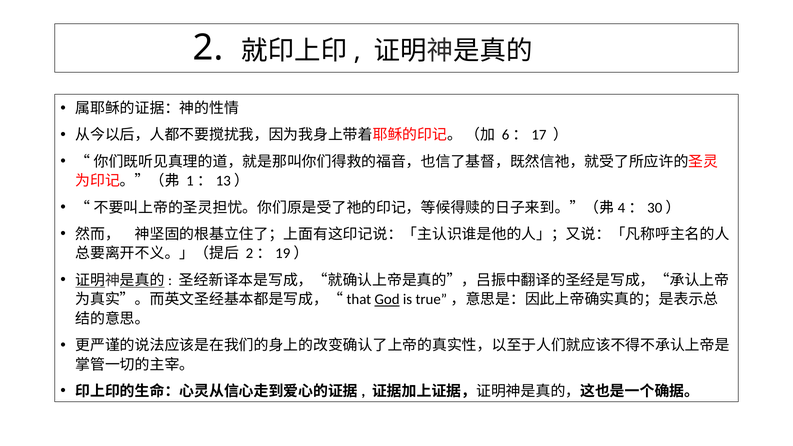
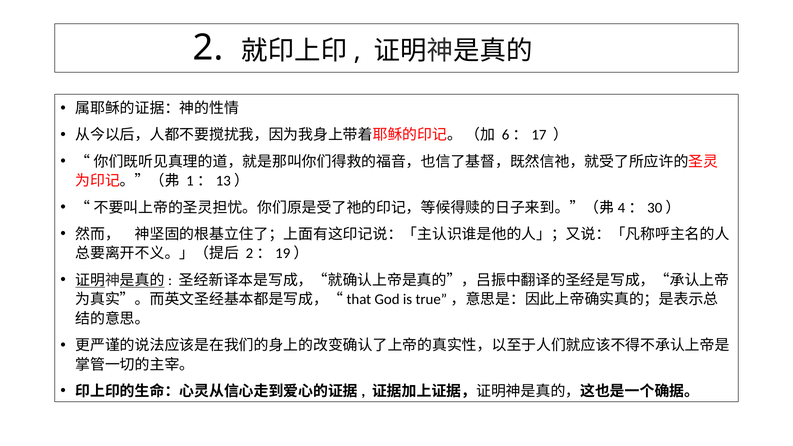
God underline: present -> none (387, 299)
